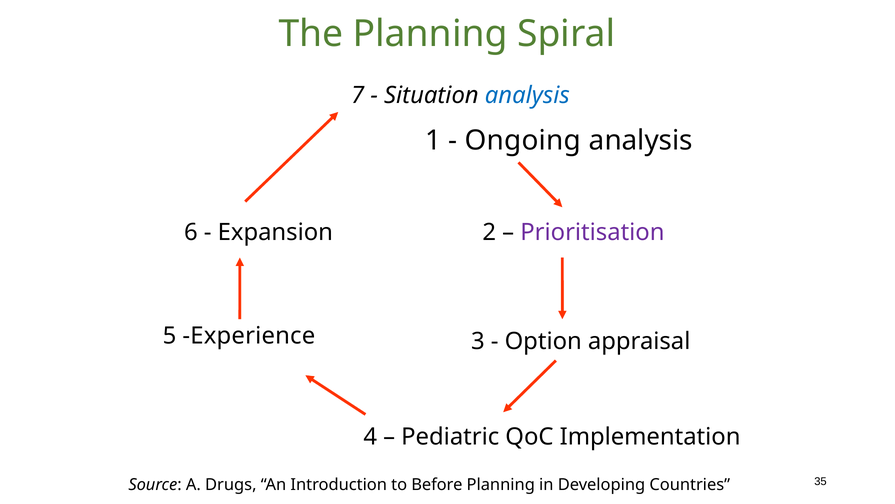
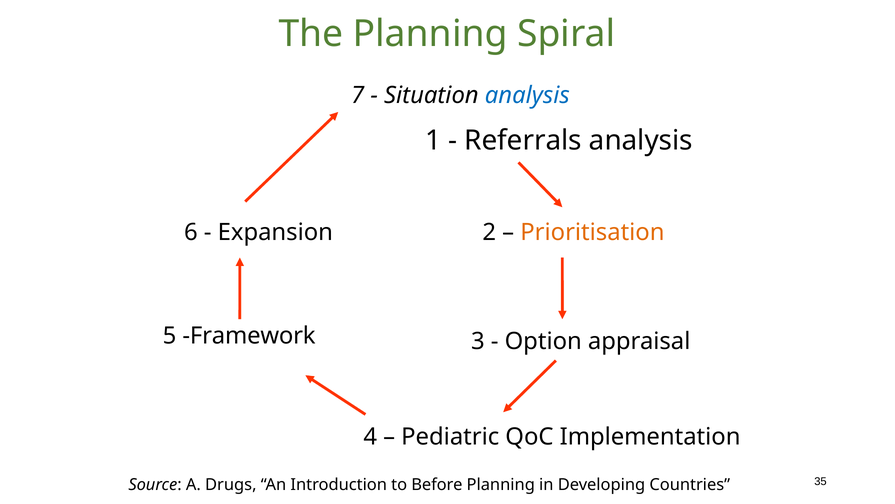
Ongoing: Ongoing -> Referrals (523, 140)
Prioritisation colour: purple -> orange (592, 232)
Experience: Experience -> Framework (249, 336)
